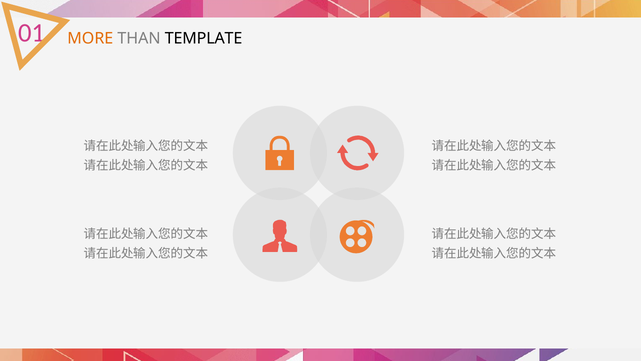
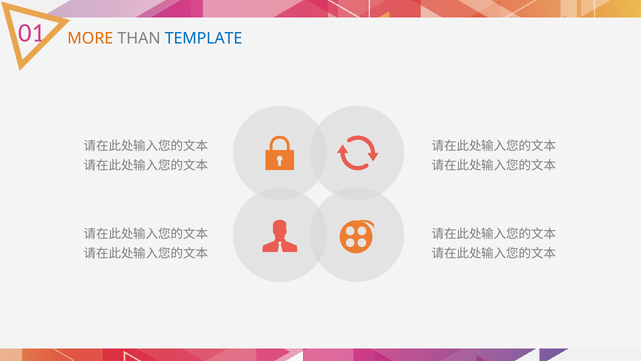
TEMPLATE colour: black -> blue (204, 39)
